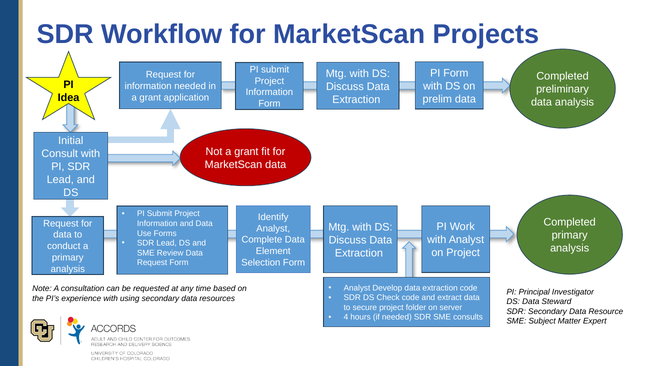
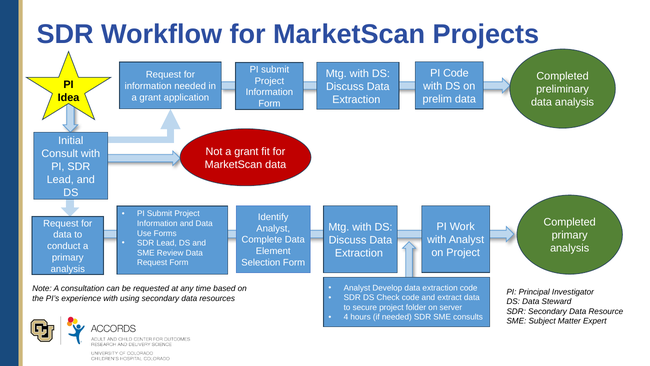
PI Form: Form -> Code (456, 73)
